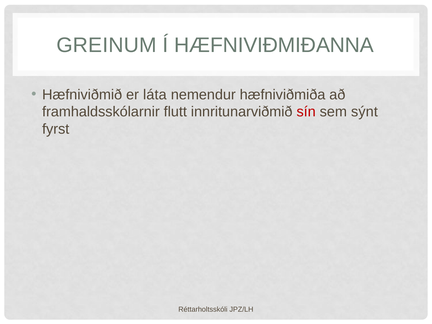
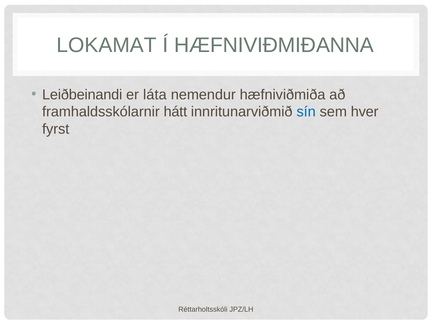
GREINUM: GREINUM -> LOKAMAT (107, 45)
Hæfniviðmið: Hæfniviðmið -> Leiðbeinandi (82, 95)
flutt: flutt -> hátt (175, 112)
sín colour: red -> blue (306, 112)
sýnt: sýnt -> hver (365, 112)
